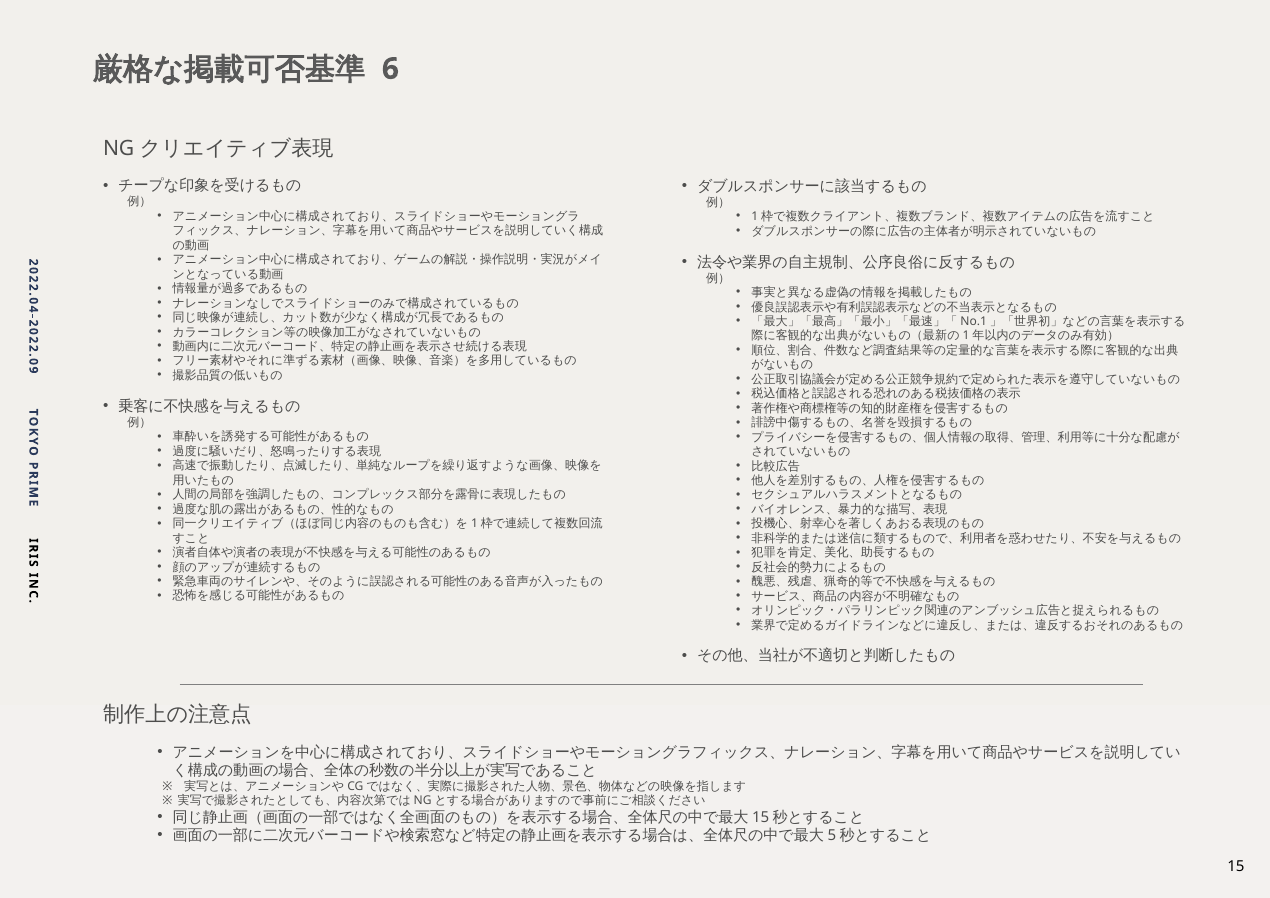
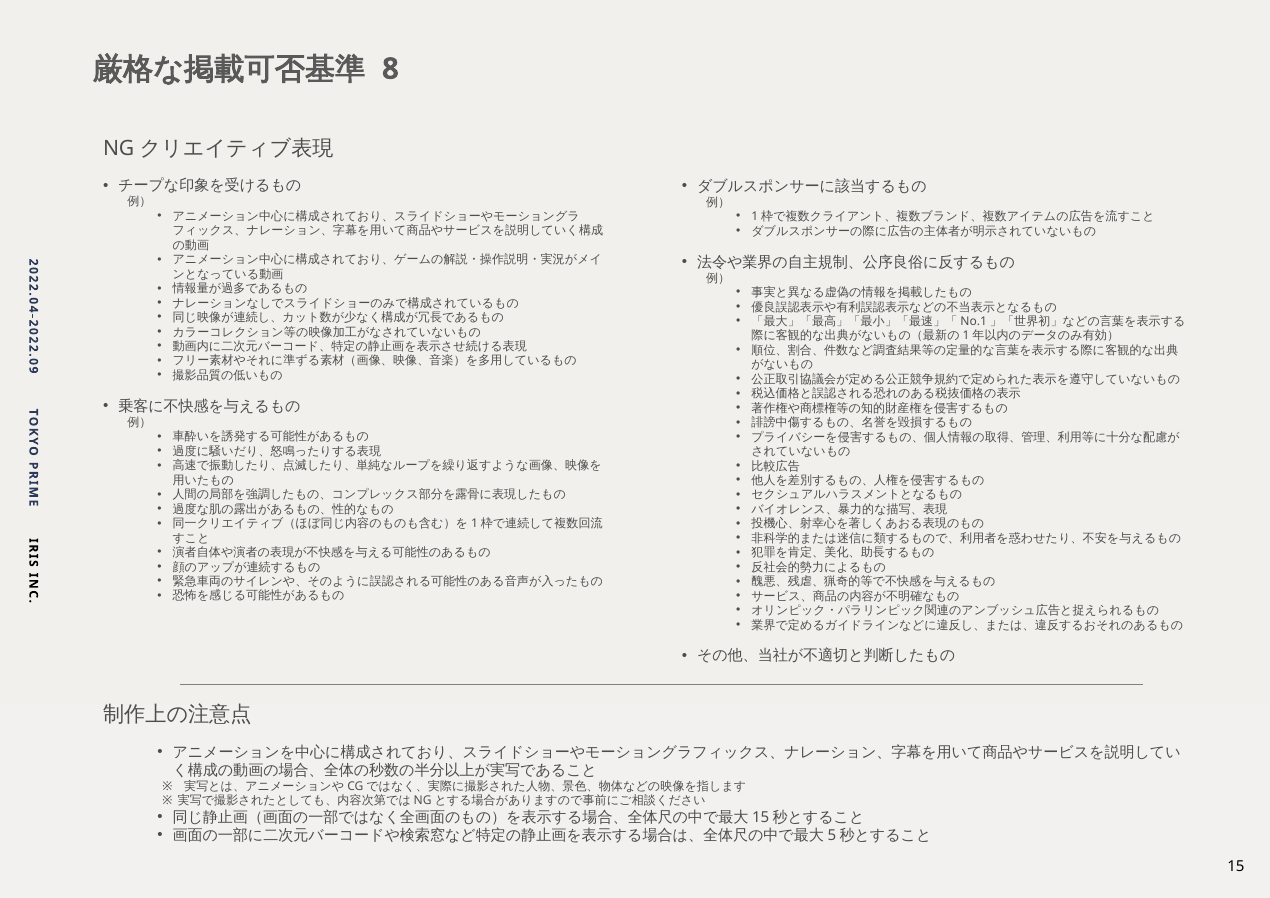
6: 6 -> 8 (390, 69)
